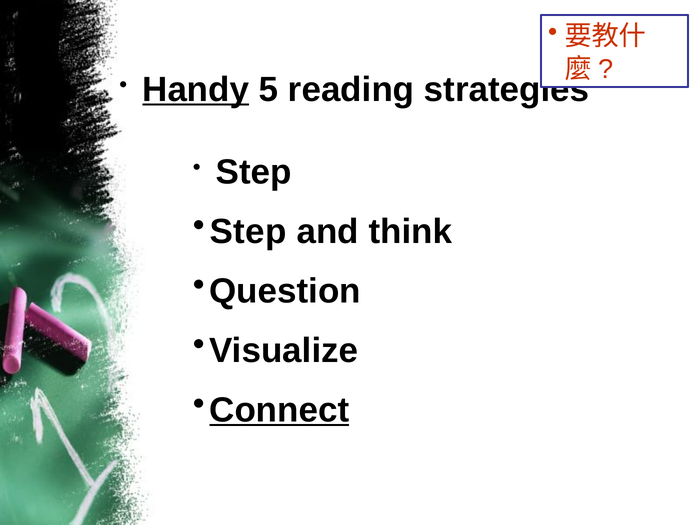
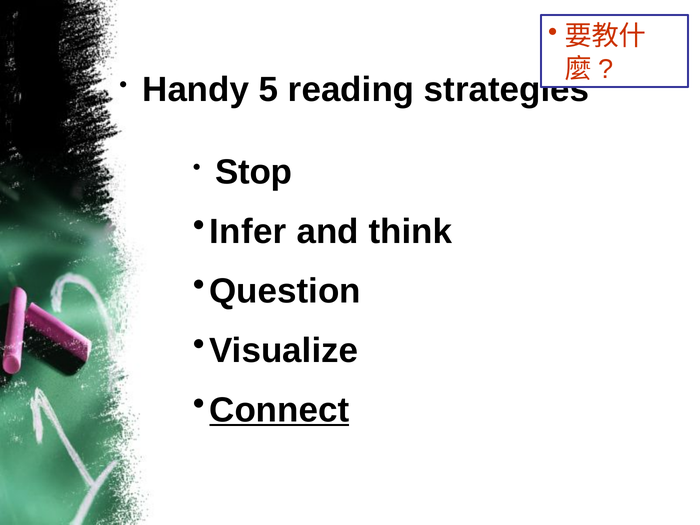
Handy underline: present -> none (196, 90)
Step: Step -> Stop (254, 172)
Step: Step -> Infer (248, 232)
